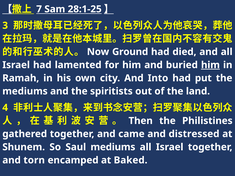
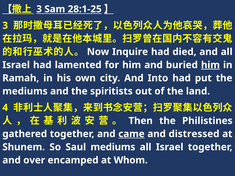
7: 7 -> 3 (39, 9)
Ground: Ground -> Inquire (130, 52)
came underline: none -> present (131, 134)
torn: torn -> over (34, 160)
Baked: Baked -> Whom (131, 160)
